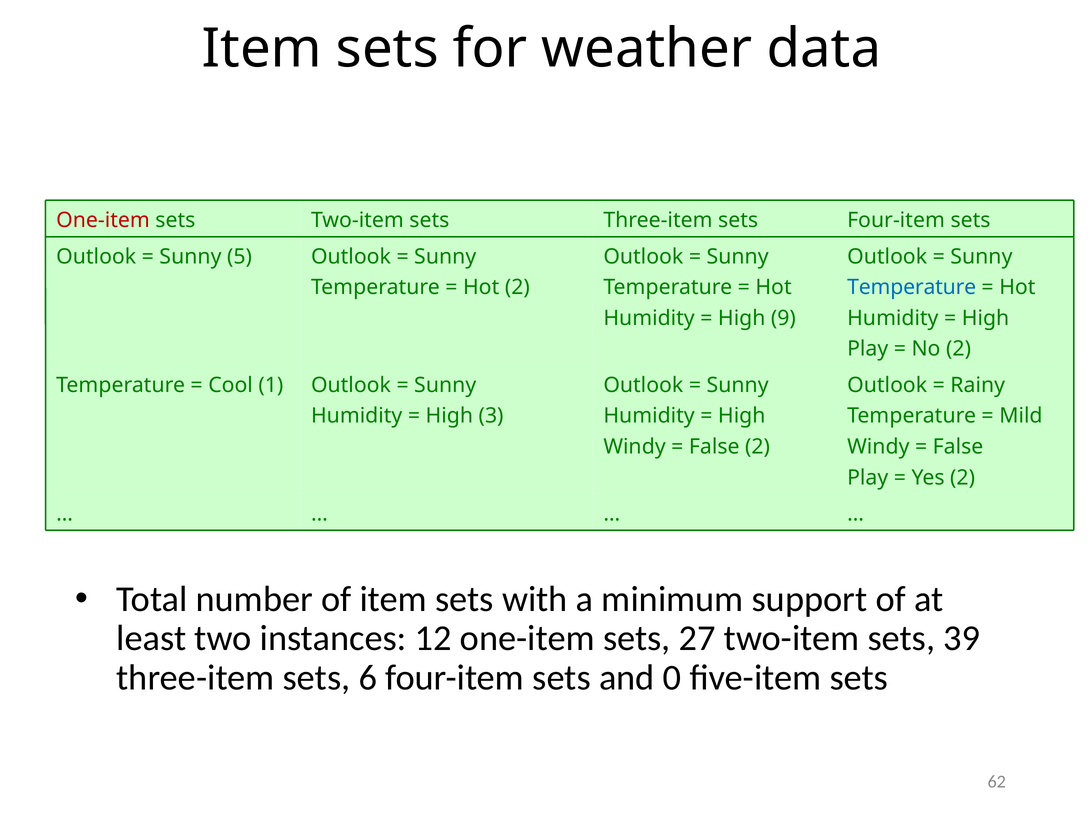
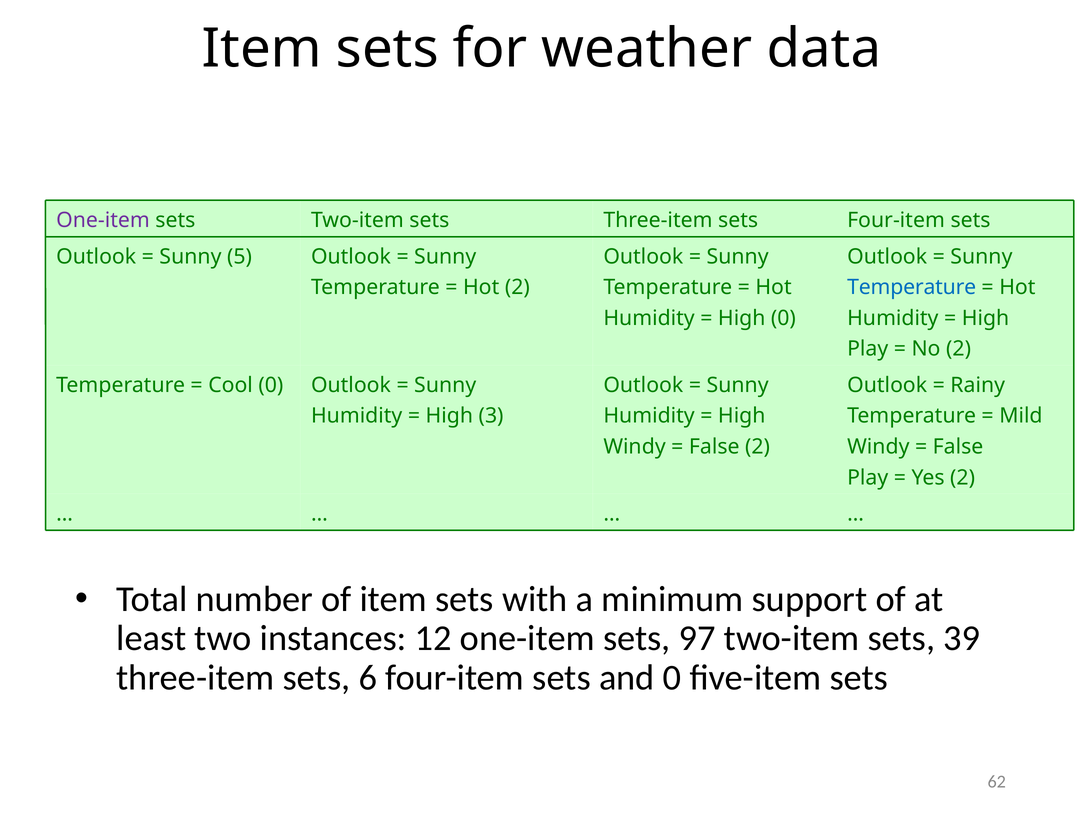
One-item colour: red -> purple (103, 220)
High 9: 9 -> 0 (783, 318)
Cool 1: 1 -> 0 (271, 385)
27: 27 -> 97 (697, 638)
